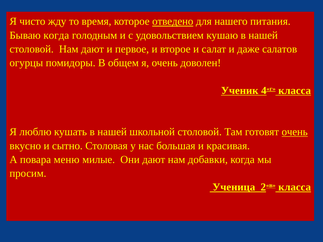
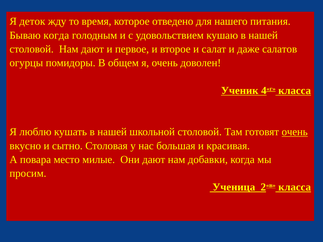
чисто: чисто -> деток (32, 21)
отведено underline: present -> none (173, 21)
меню: меню -> место (67, 160)
